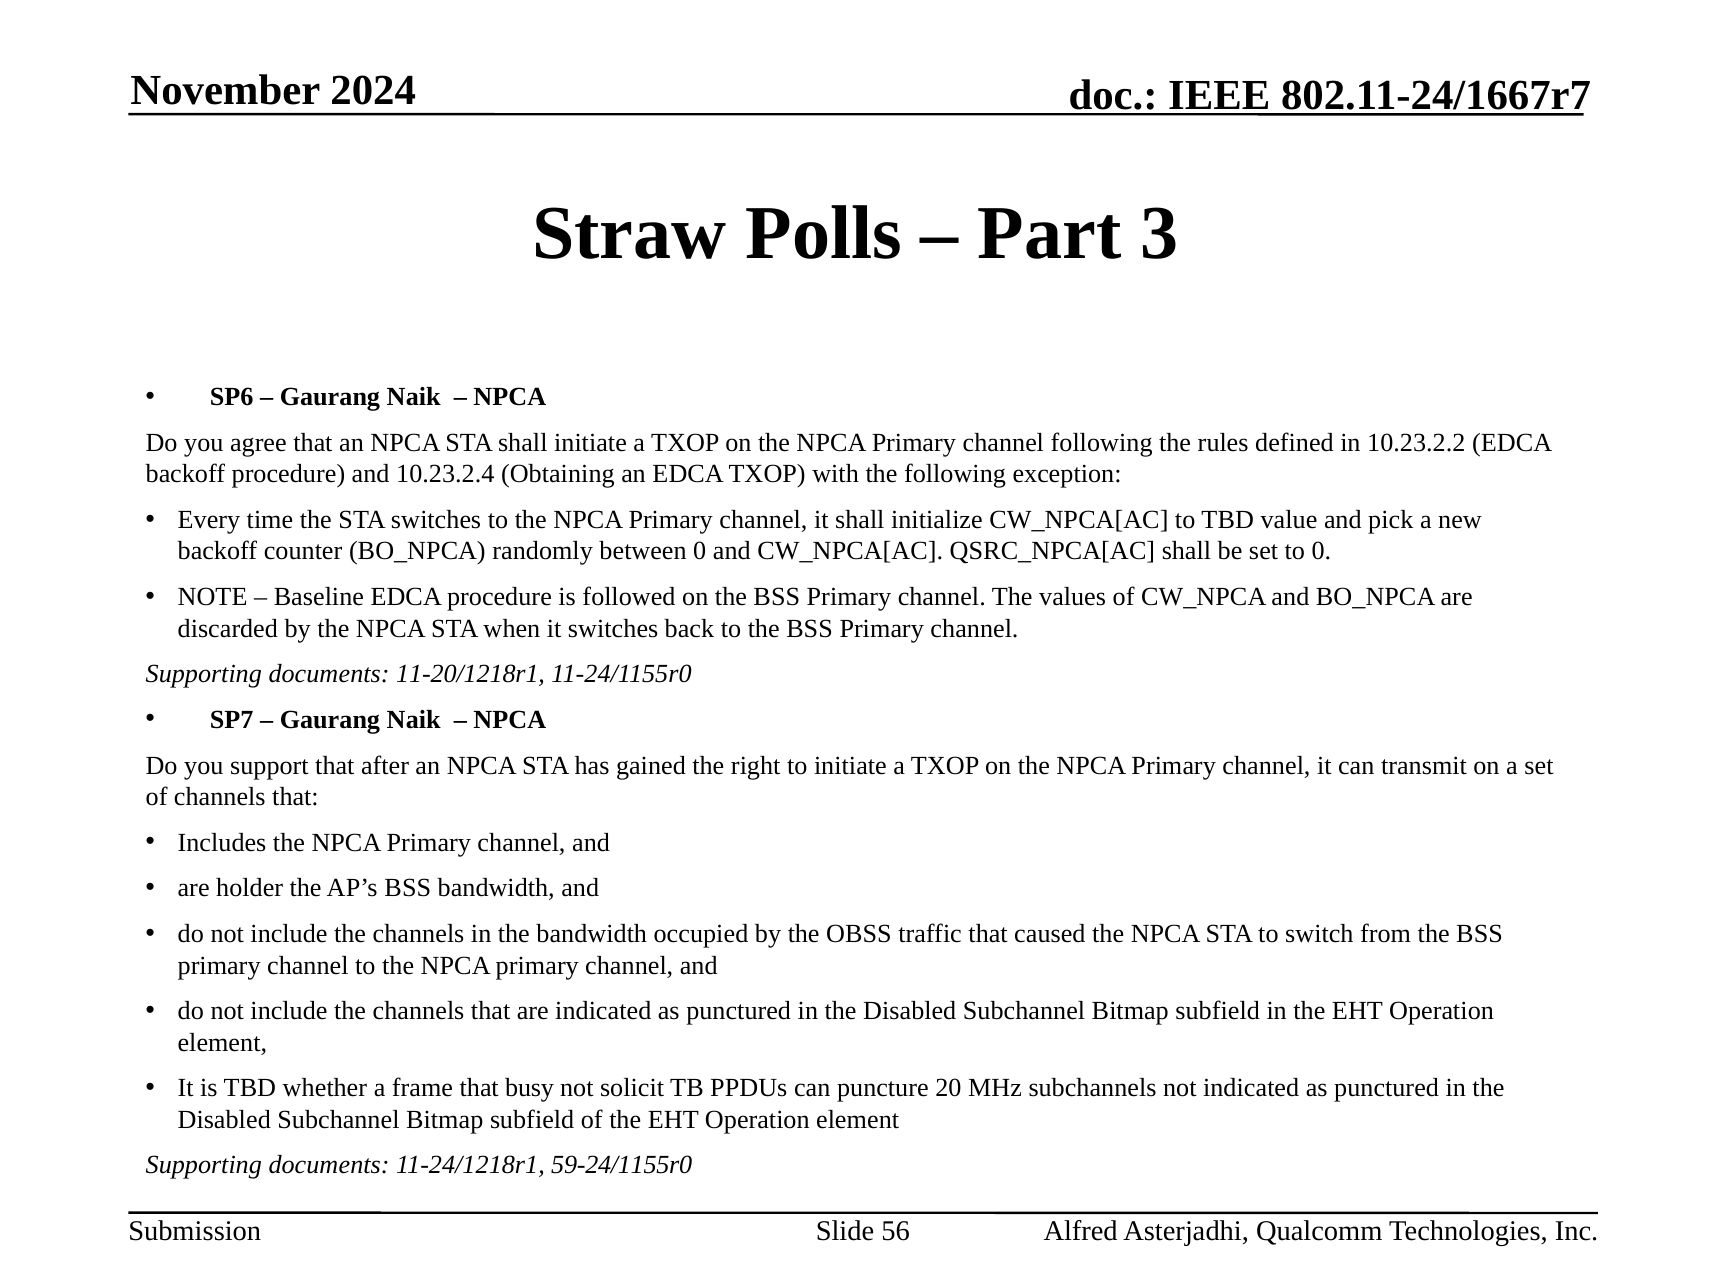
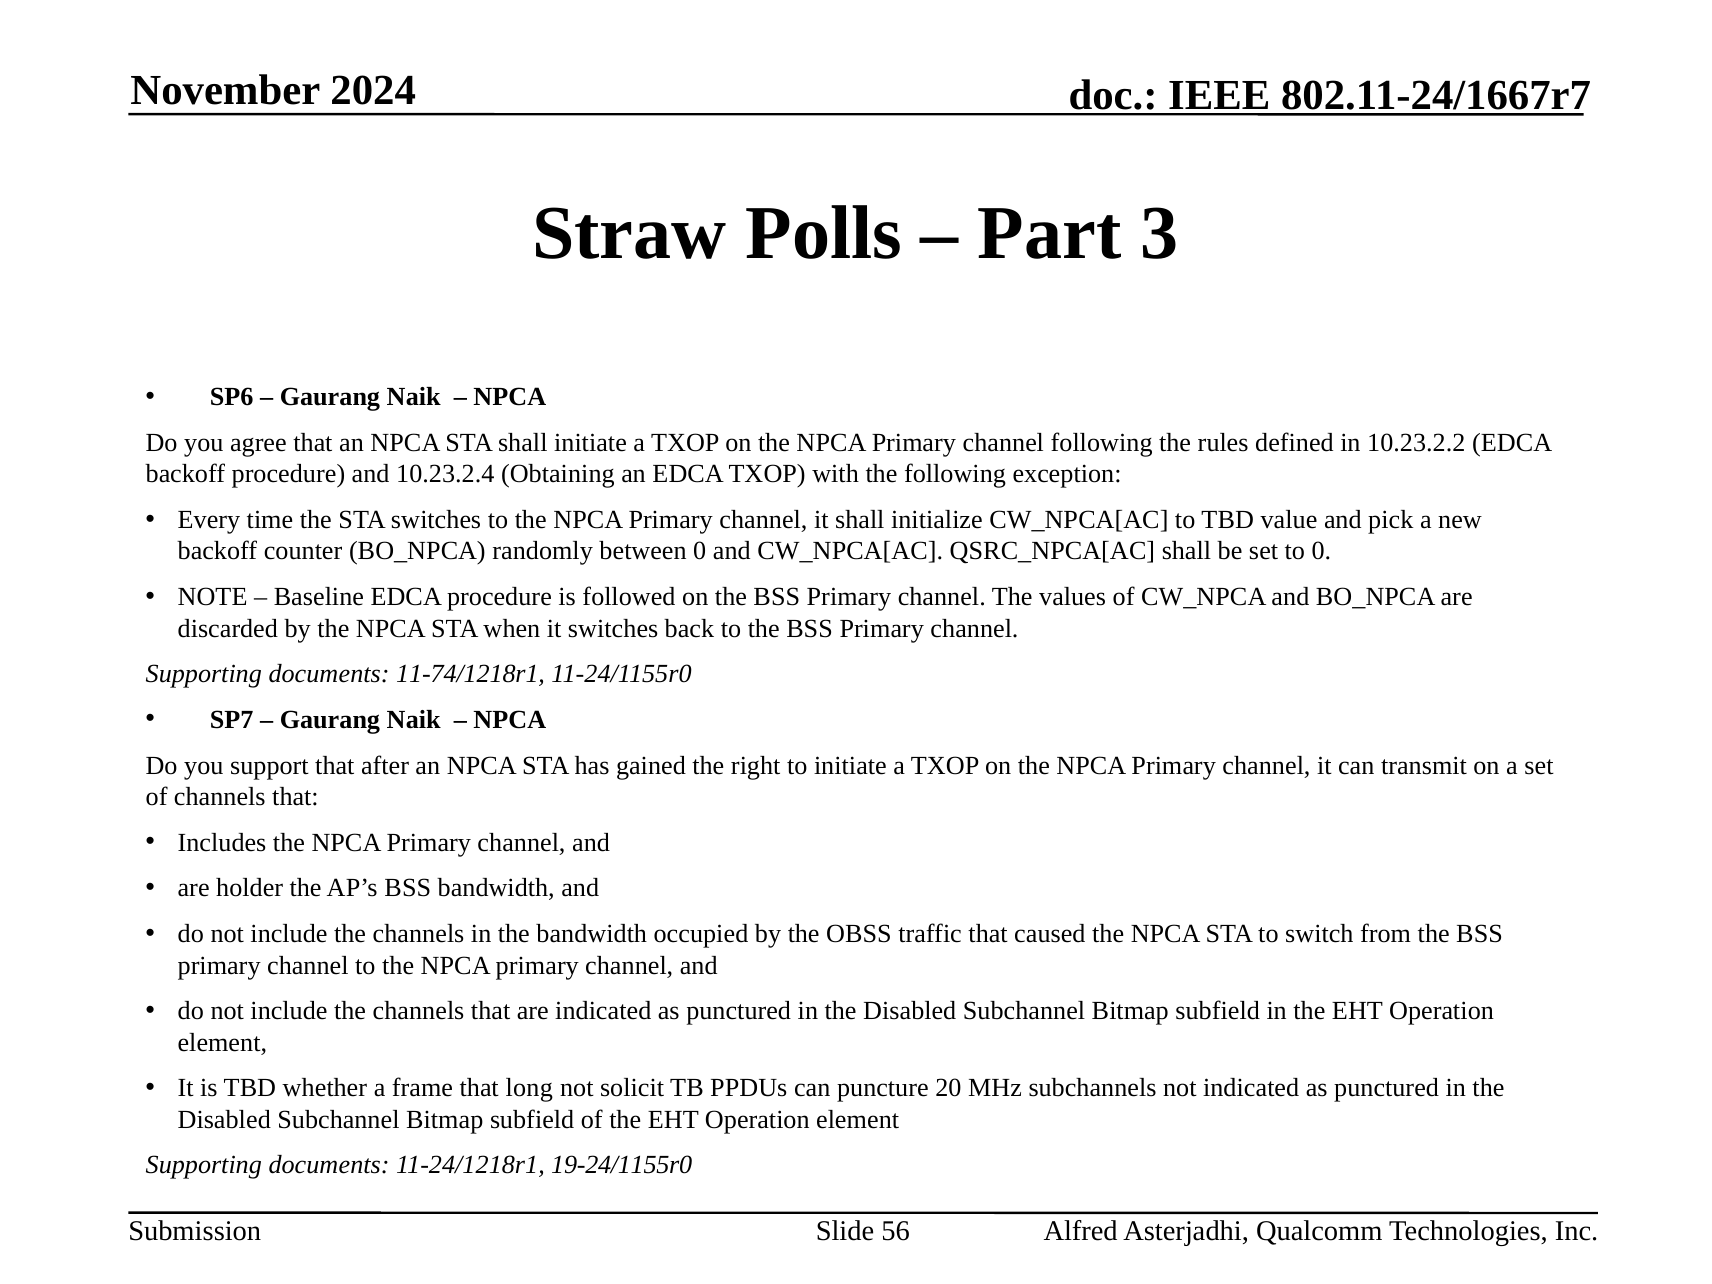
11-20/1218r1: 11-20/1218r1 -> 11-74/1218r1 (471, 674)
busy: busy -> long (529, 1088)
59-24/1155r0: 59-24/1155r0 -> 19-24/1155r0 (622, 1165)
